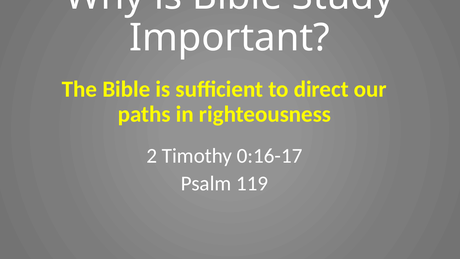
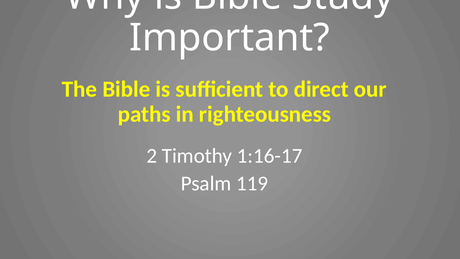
0:16-17: 0:16-17 -> 1:16-17 (270, 156)
